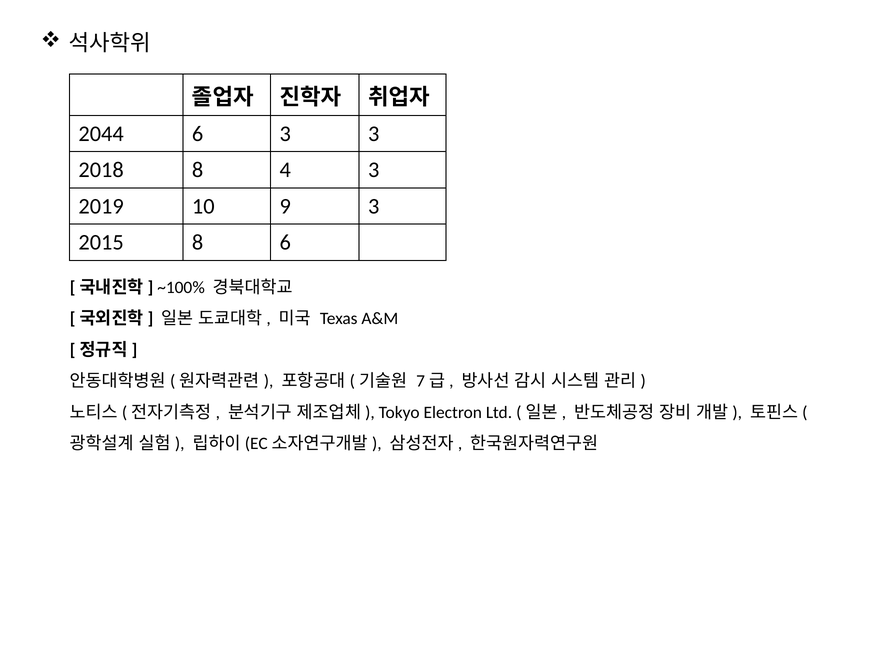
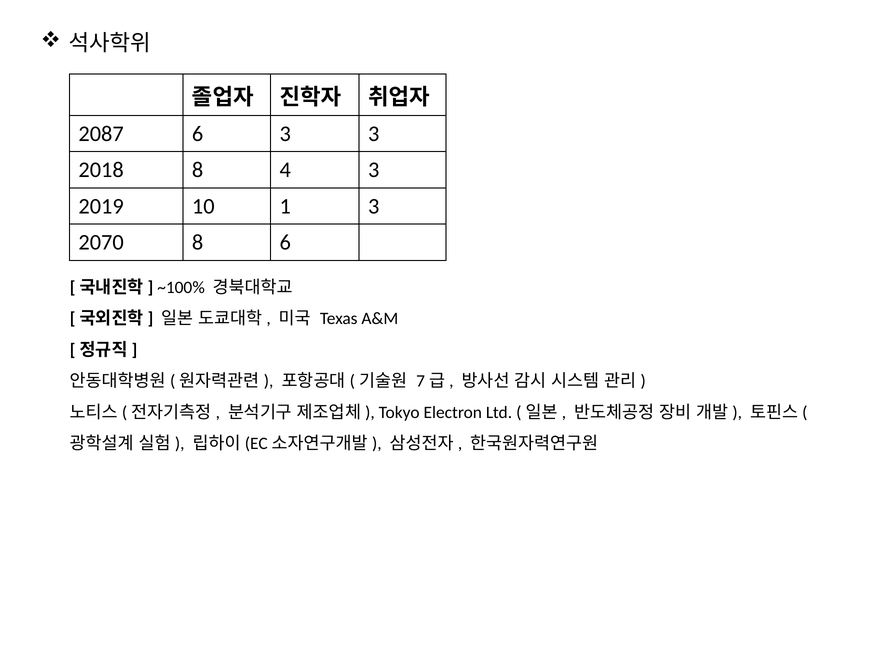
2044: 2044 -> 2087 (101, 134)
9: 9 -> 1 (285, 206)
2015: 2015 -> 2070 (101, 243)
